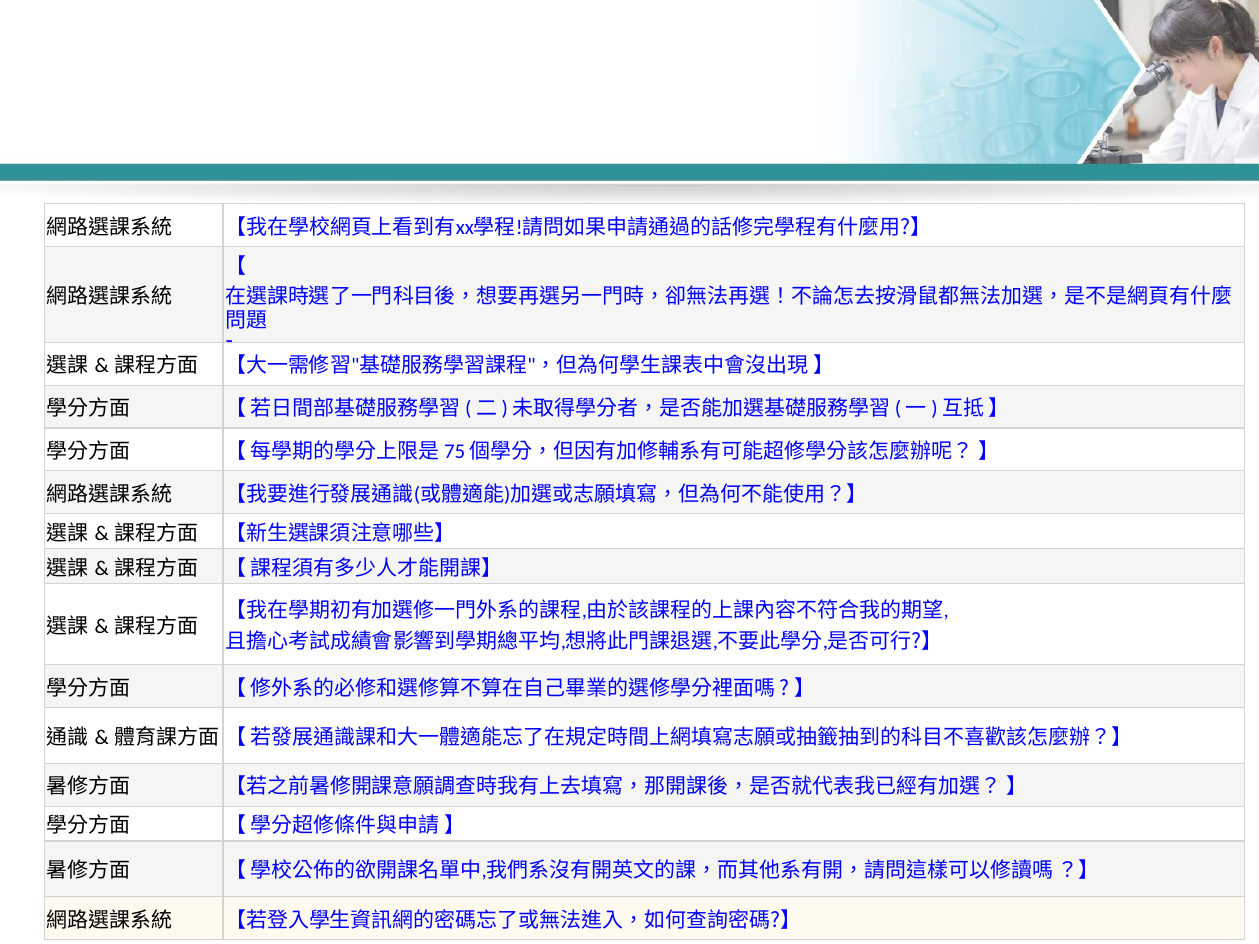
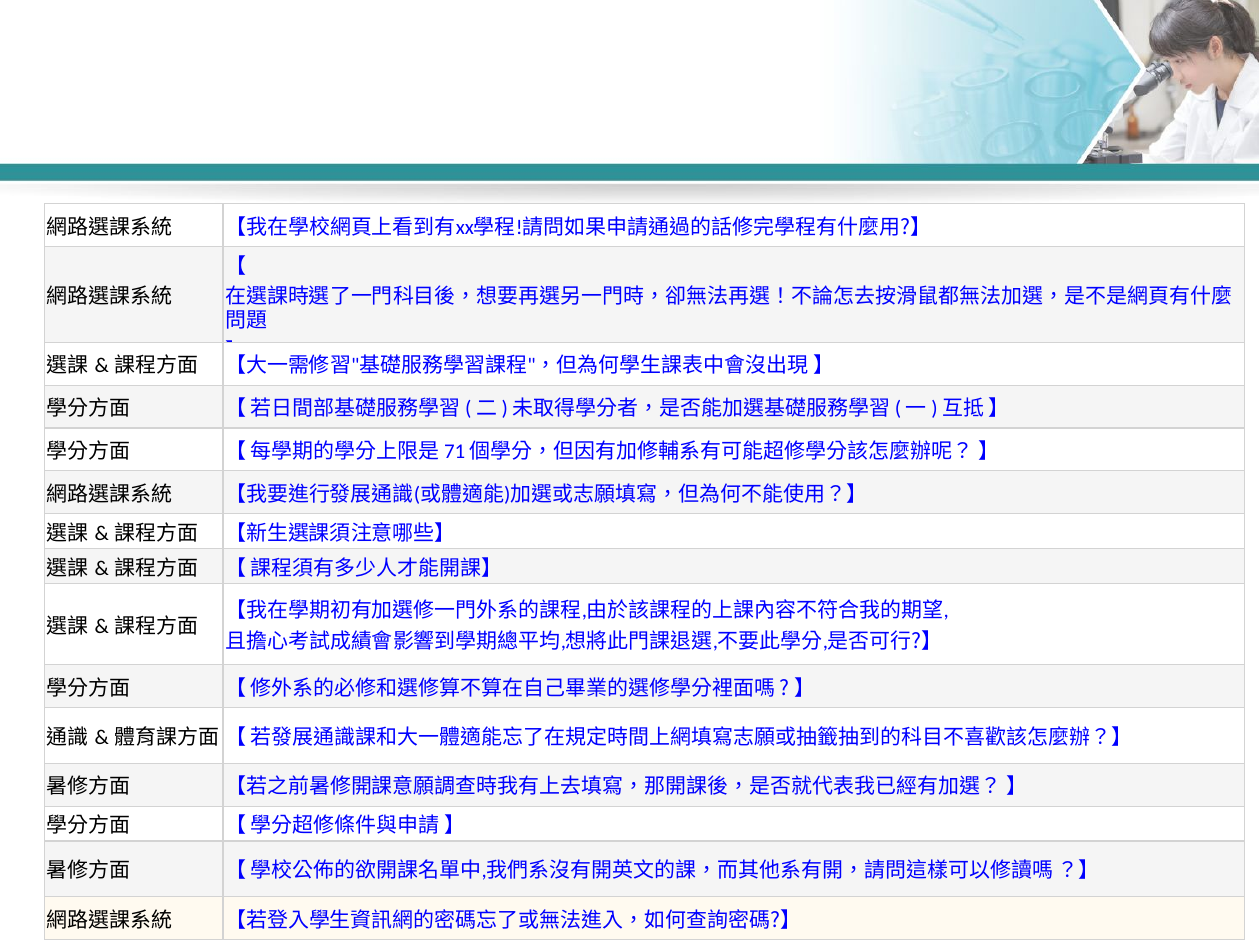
75: 75 -> 71 (455, 452)
